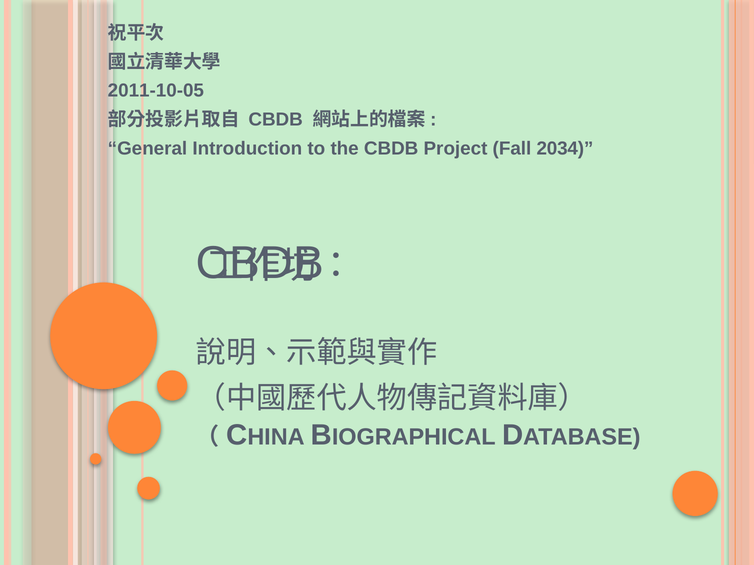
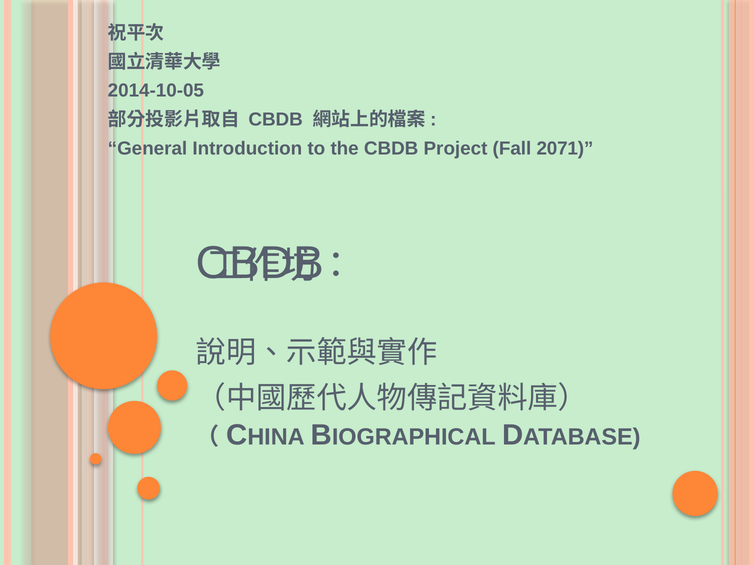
2011-10-05: 2011-10-05 -> 2014-10-05 (156, 91)
2034: 2034 -> 2071 (565, 149)
